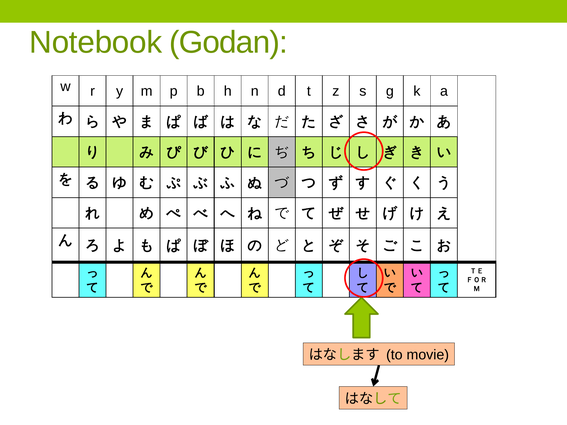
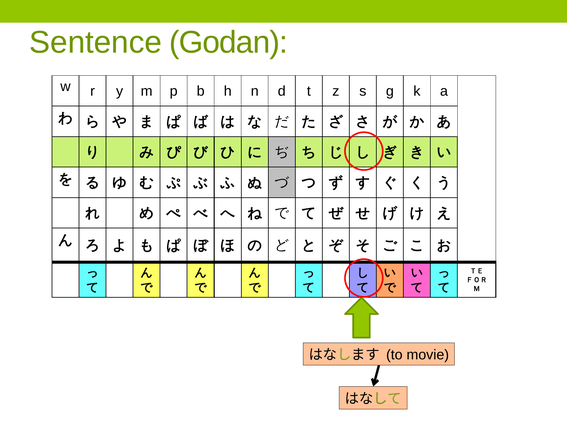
Notebook: Notebook -> Sentence (96, 42)
